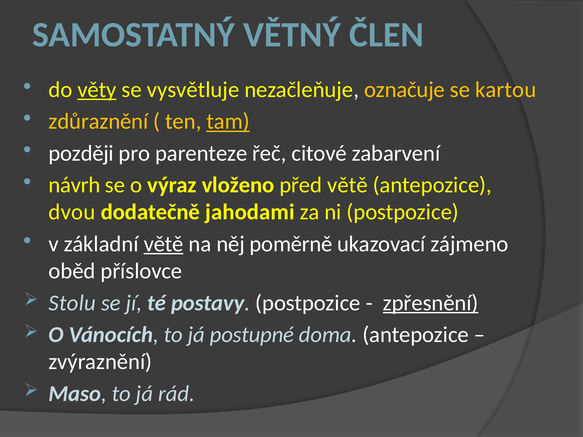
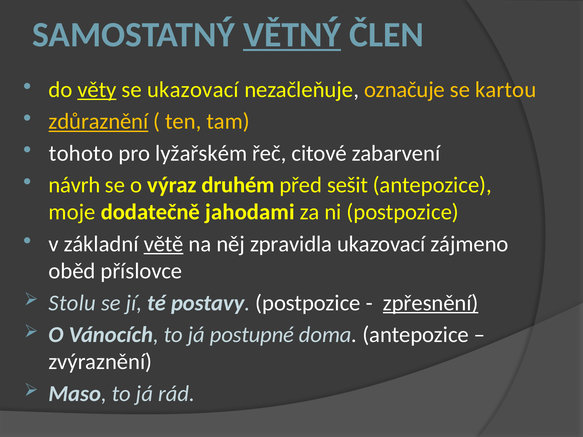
VĚTNÝ underline: none -> present (292, 35)
se vysvětluje: vysvětluje -> ukazovací (193, 90)
zdůraznění underline: none -> present (98, 122)
tam underline: present -> none (228, 122)
později: později -> tohoto (81, 153)
parenteze: parenteze -> lyžařském (201, 153)
vloženo: vloženo -> druhém (238, 185)
před větě: větě -> sešit (348, 185)
dvou: dvou -> moje (72, 212)
poměrně: poměrně -> zpravidla (291, 244)
